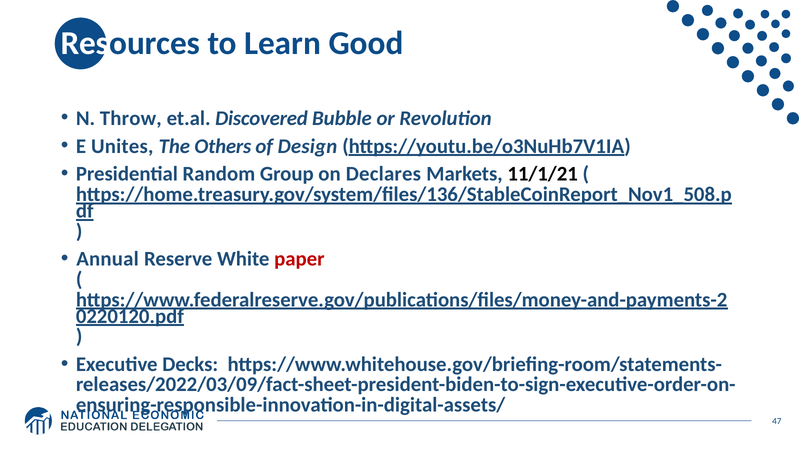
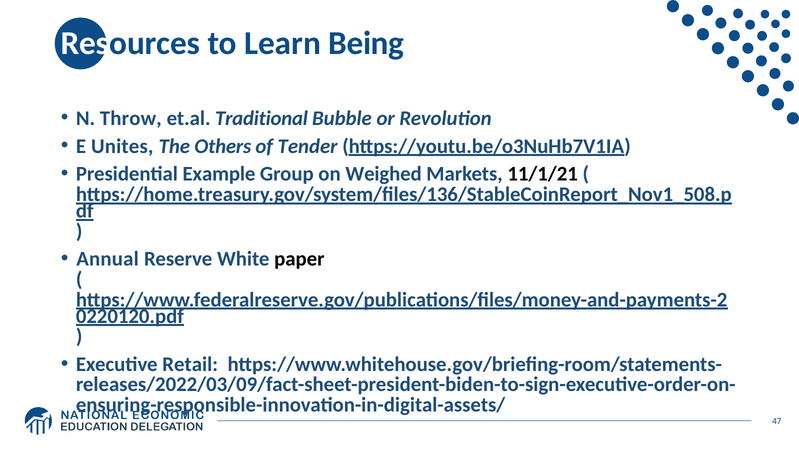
Good: Good -> Being (366, 43)
Discovered: Discovered -> Traditional (261, 118)
Design: Design -> Tender (308, 146)
Random: Random -> Example (219, 174)
Declares: Declares -> Weighed (384, 174)
paper colour: red -> black (299, 259)
Decks: Decks -> Retail (190, 364)
